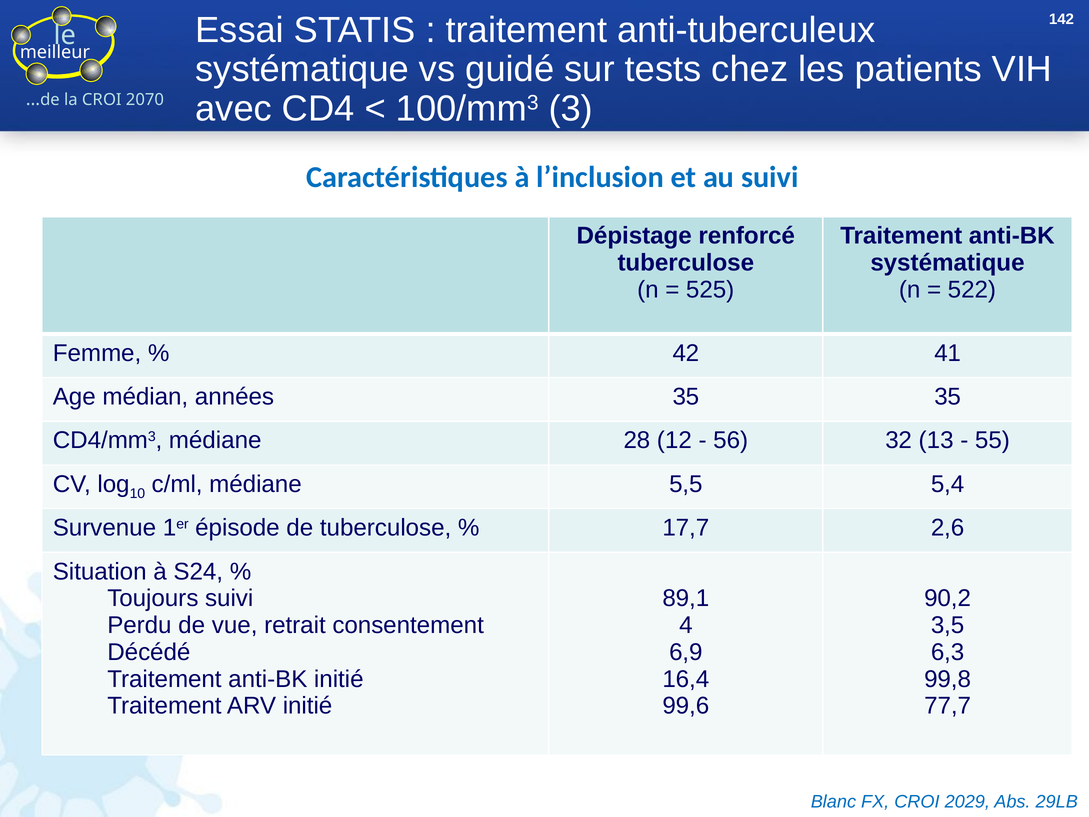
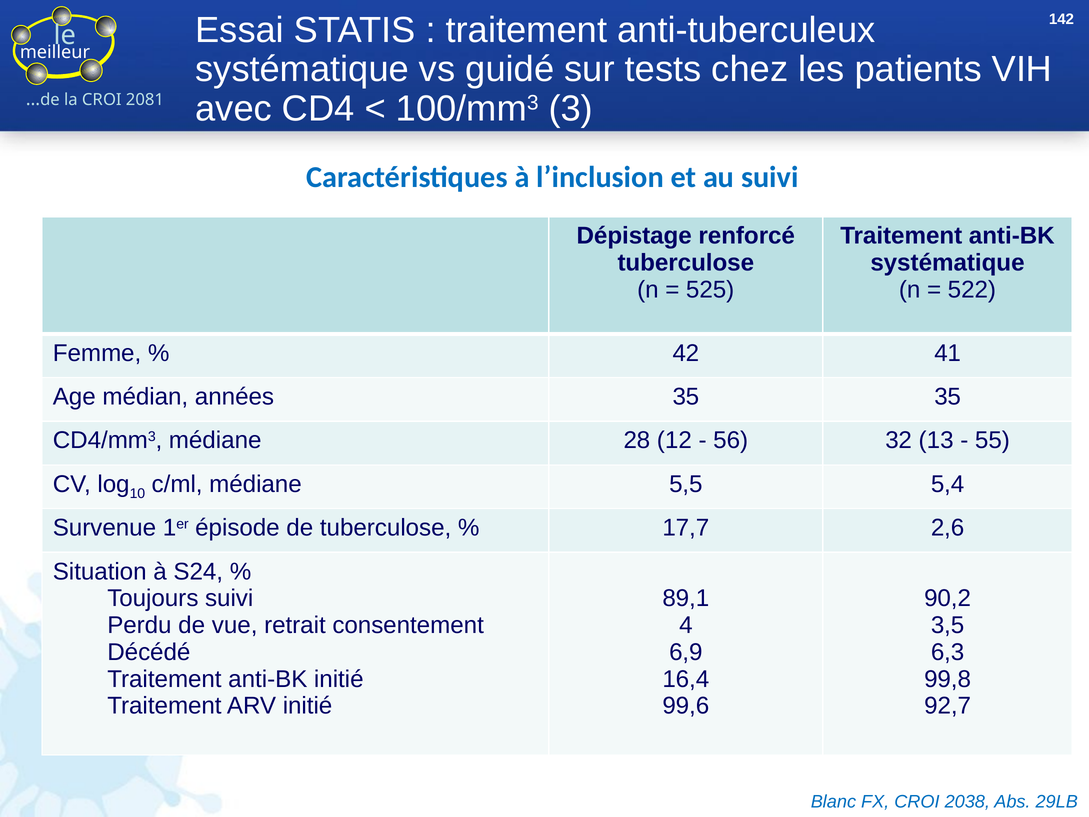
2070: 2070 -> 2081 (145, 100)
77,7: 77,7 -> 92,7 (948, 706)
2029: 2029 -> 2038 (967, 802)
